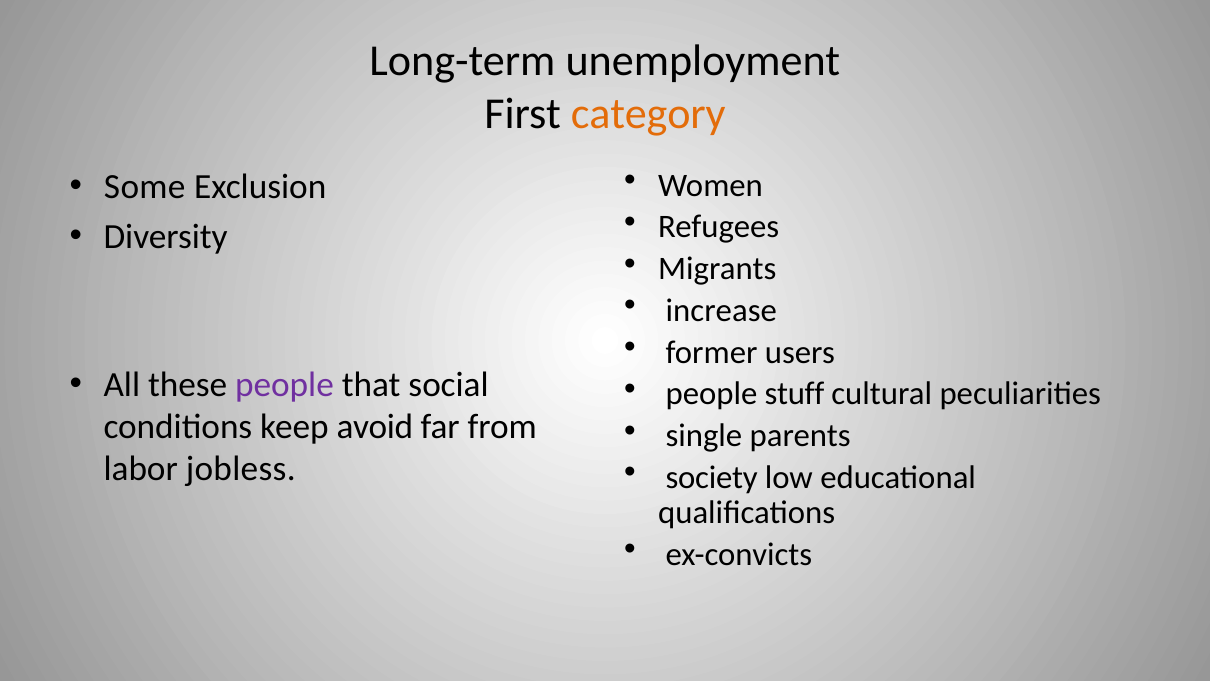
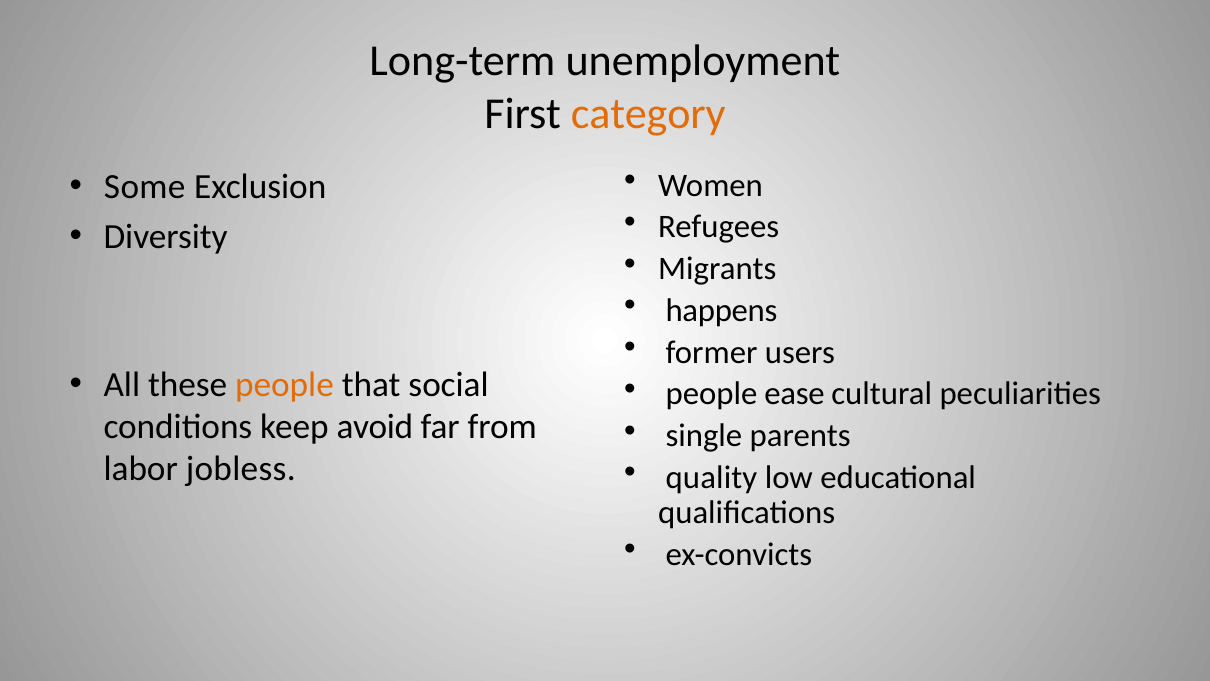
increase: increase -> happens (721, 310)
people colour: purple -> orange (284, 384)
stuff: stuff -> ease (795, 394)
society: society -> quality (711, 477)
